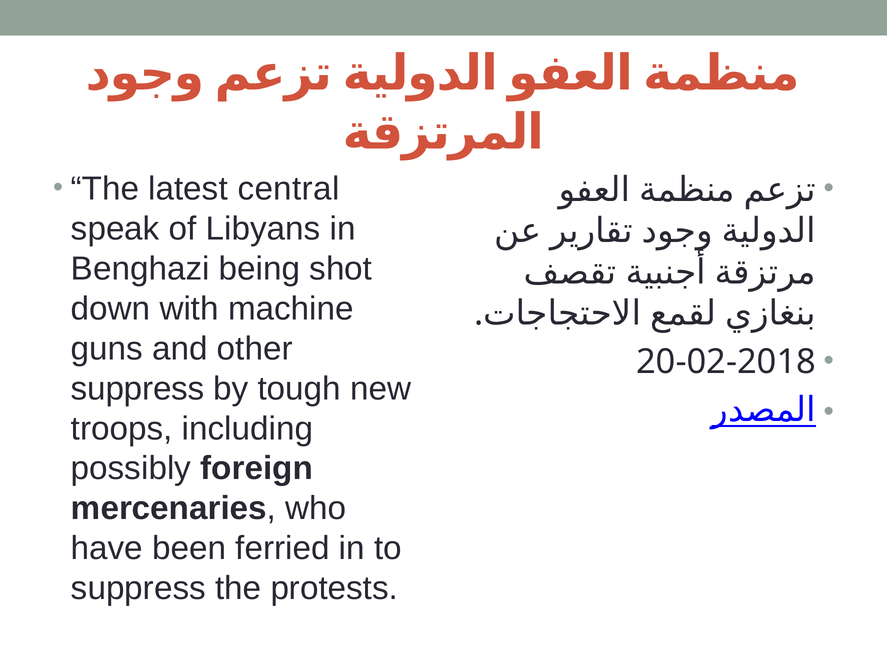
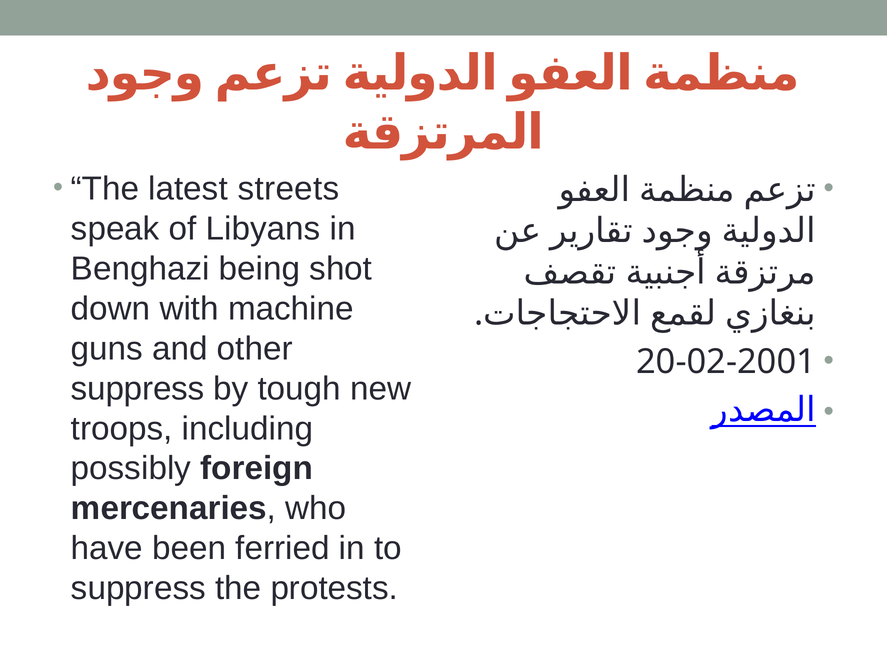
central: central -> streets (289, 189)
20-02-2018: 20-02-2018 -> 20-02-2001 (726, 362)
